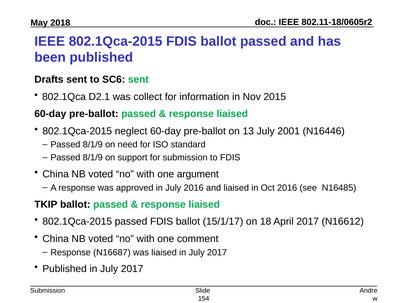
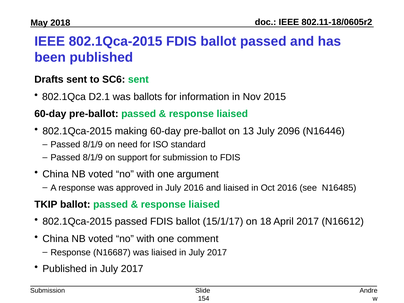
collect: collect -> ballots (148, 97)
neglect: neglect -> making (131, 131)
2001: 2001 -> 2096 (289, 131)
